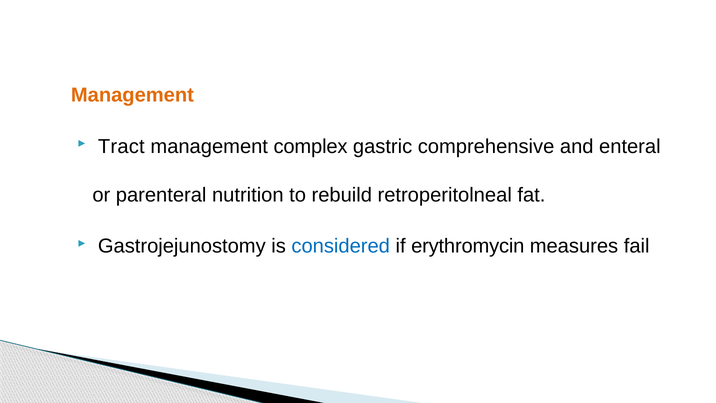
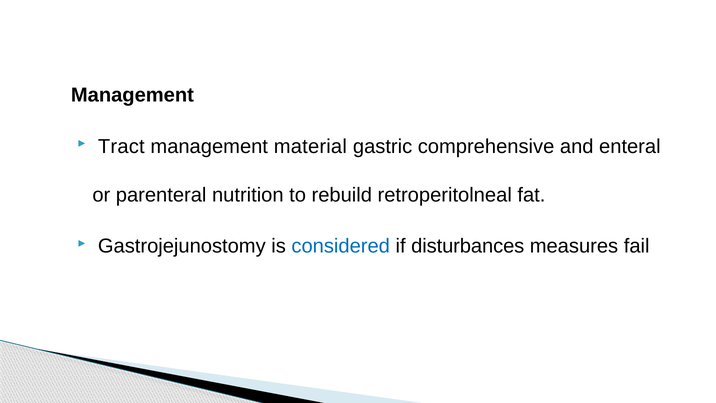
Management colour: orange -> black (132, 95)
complex: complex -> material (310, 146)
erythromycin: erythromycin -> disturbances (468, 246)
